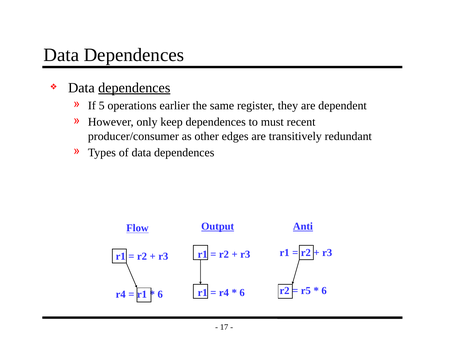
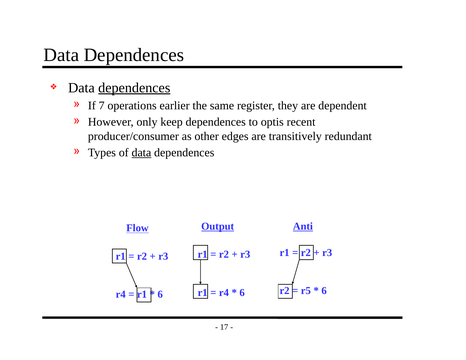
5: 5 -> 7 (102, 106)
must: must -> optis (272, 122)
data underline: none -> present (141, 153)
